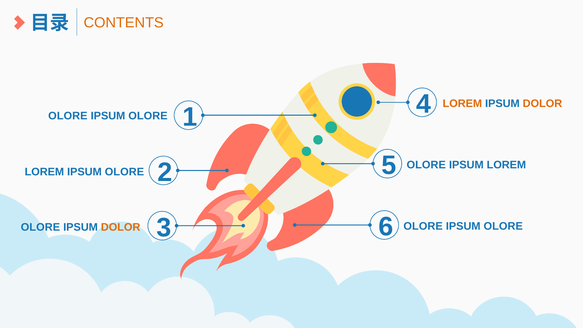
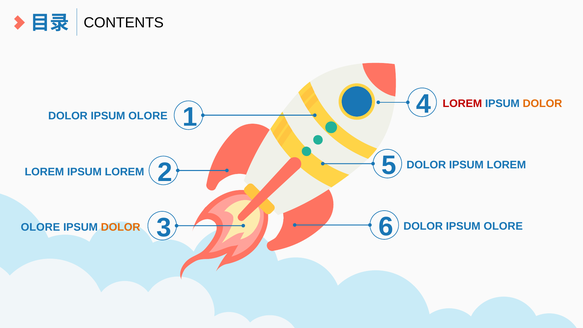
CONTENTS colour: orange -> black (124, 23)
LOREM colour: orange -> red (462, 104)
OLORE: OLORE -> DOLOR (68, 116)
5 OLORE: OLORE -> DOLOR (426, 165)
LOREM IPSUM OLORE: OLORE -> LOREM (124, 172)
6 OLORE: OLORE -> DOLOR (423, 226)
